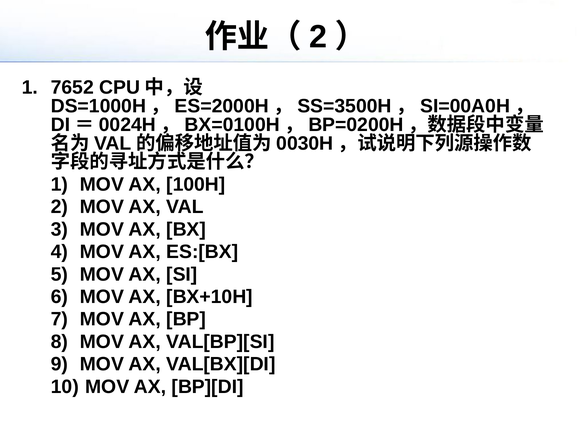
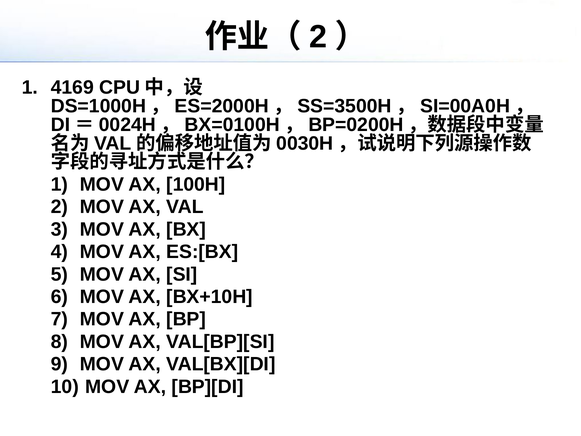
7652: 7652 -> 4169 (72, 87)
